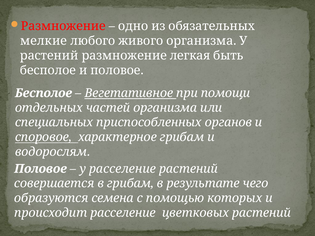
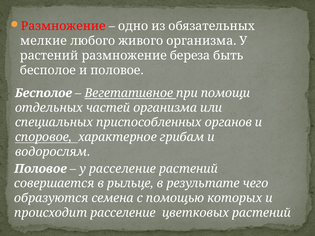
легкая: легкая -> береза (190, 56)
в грибам: грибам -> рыльце (130, 184)
